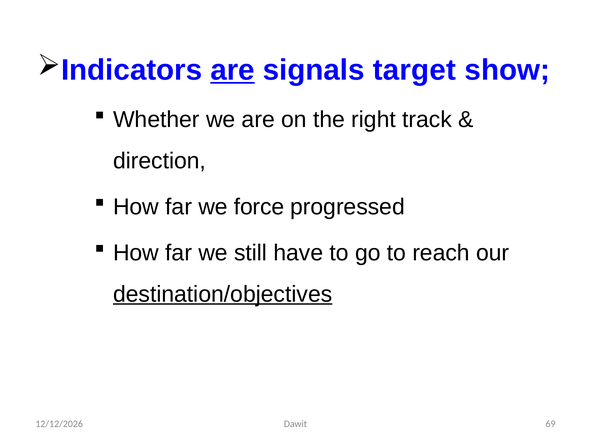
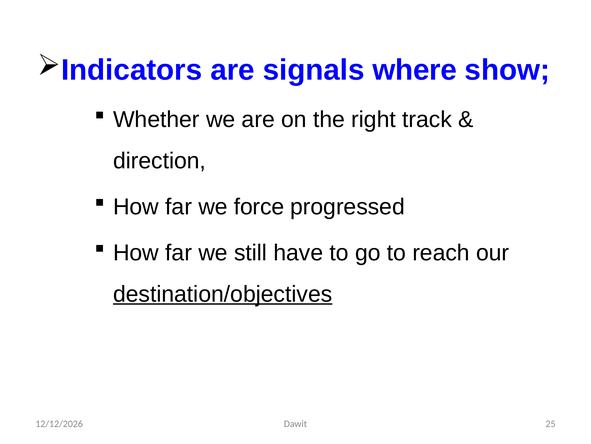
are underline: present -> none (233, 70)
target: target -> where (415, 70)
69: 69 -> 25 (551, 423)
